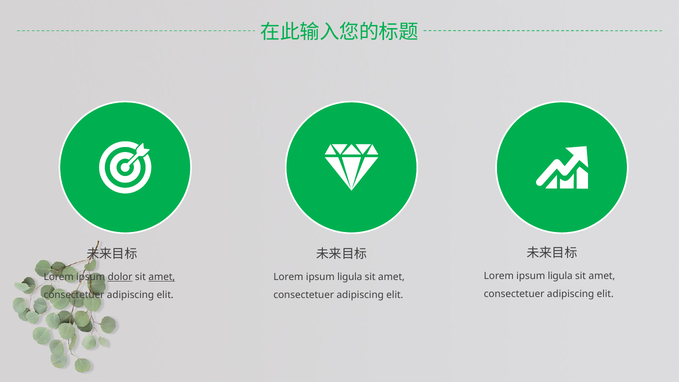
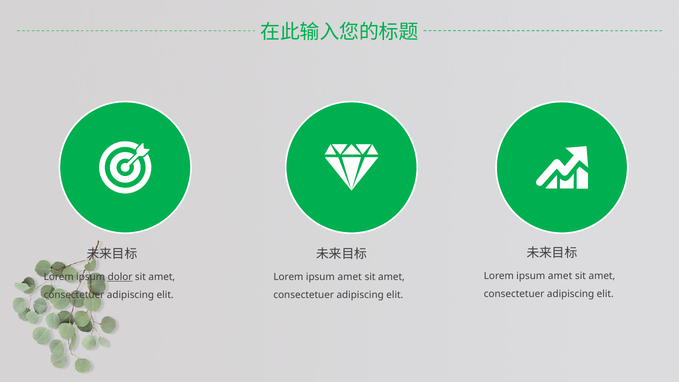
ligula: ligula -> amet (560, 276)
amet underline: present -> none (162, 277)
ligula: ligula -> amet (350, 277)
